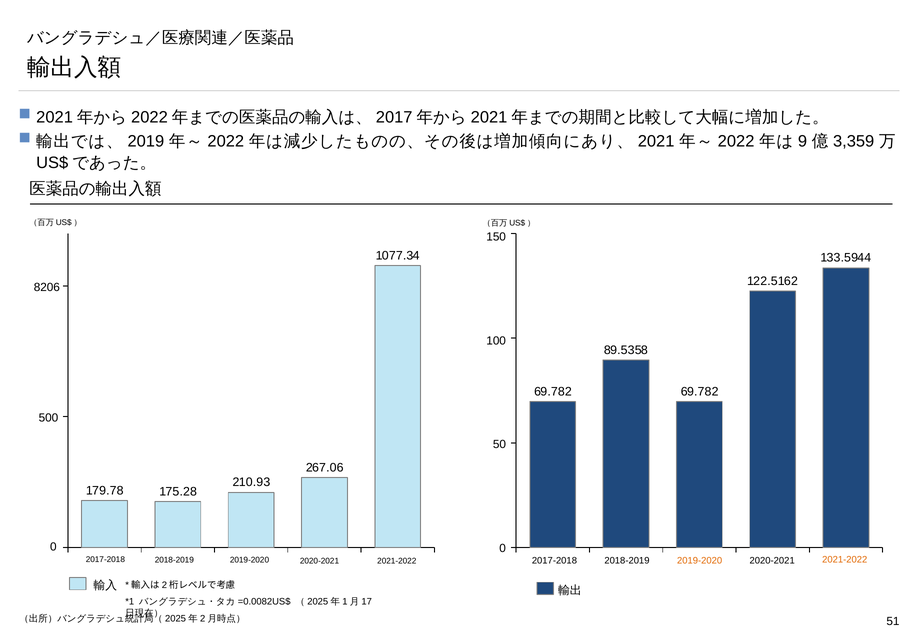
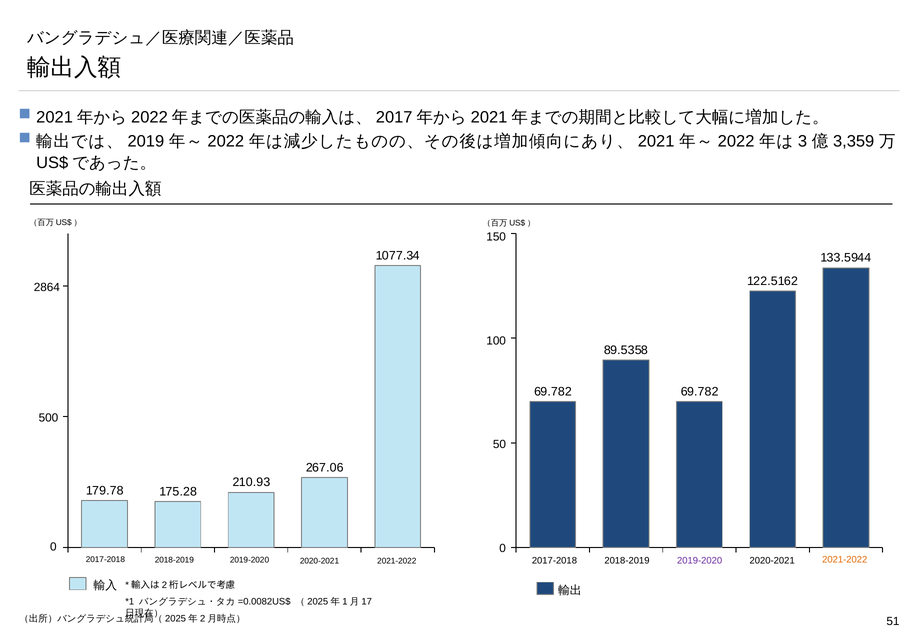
9: 9 -> 3 (803, 141)
8206: 8206 -> 2864 (47, 288)
2019-2020 colour: orange -> purple (700, 561)
